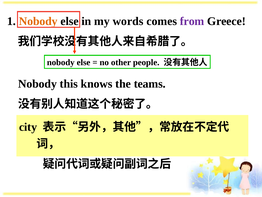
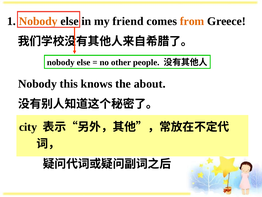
words: words -> friend (128, 21)
from colour: purple -> orange (192, 21)
teams: teams -> about (150, 84)
